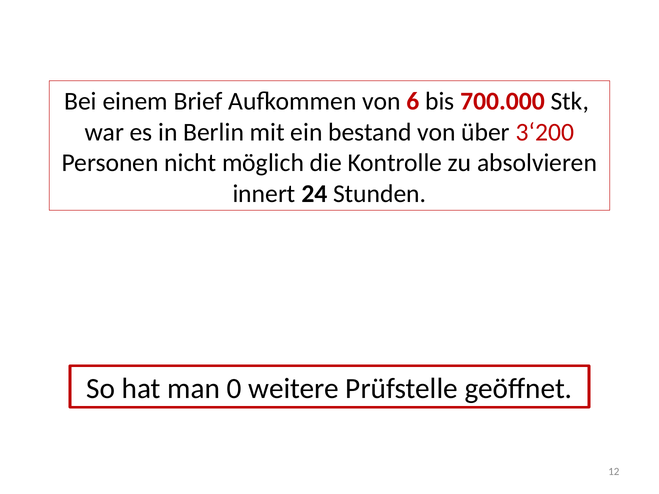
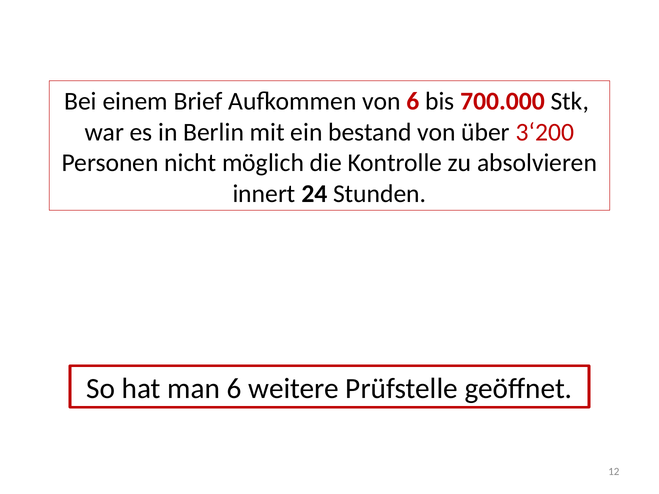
man 0: 0 -> 6 (234, 389)
